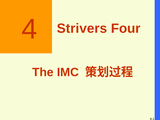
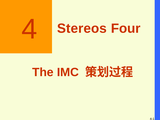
Strivers: Strivers -> Stereos (82, 28)
